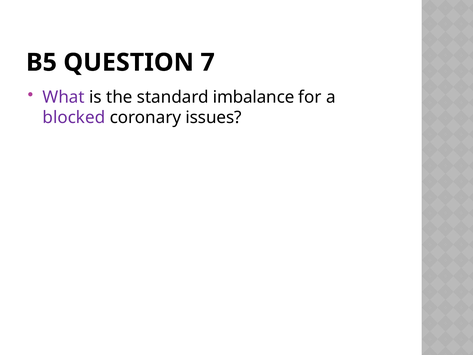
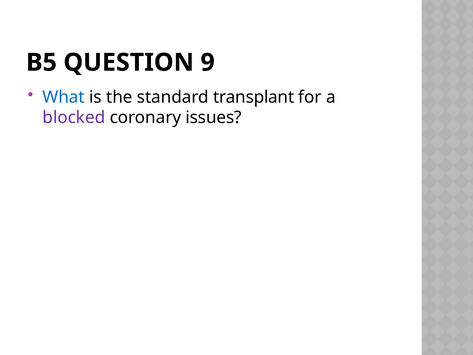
7: 7 -> 9 (208, 62)
What colour: purple -> blue (64, 97)
imbalance: imbalance -> transplant (254, 97)
